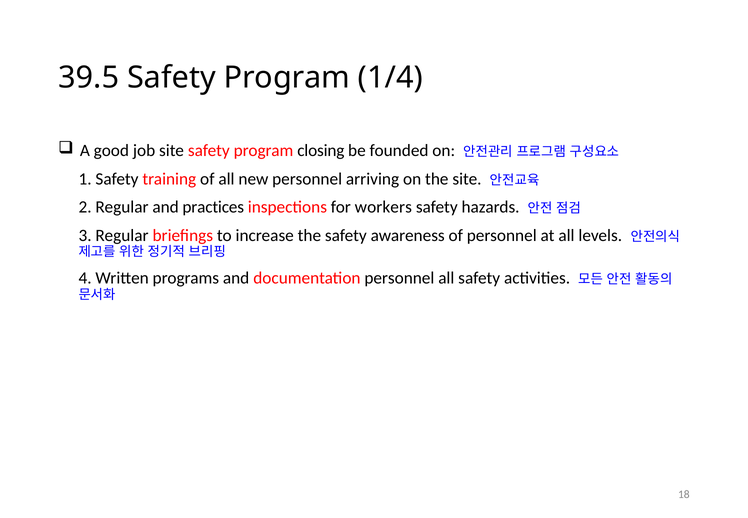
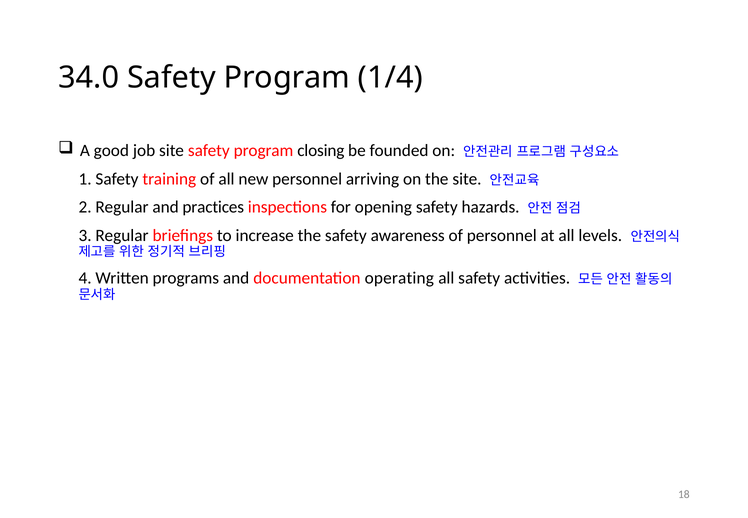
39.5: 39.5 -> 34.0 (89, 77)
workers: workers -> opening (383, 207)
documentation personnel: personnel -> operating (399, 278)
